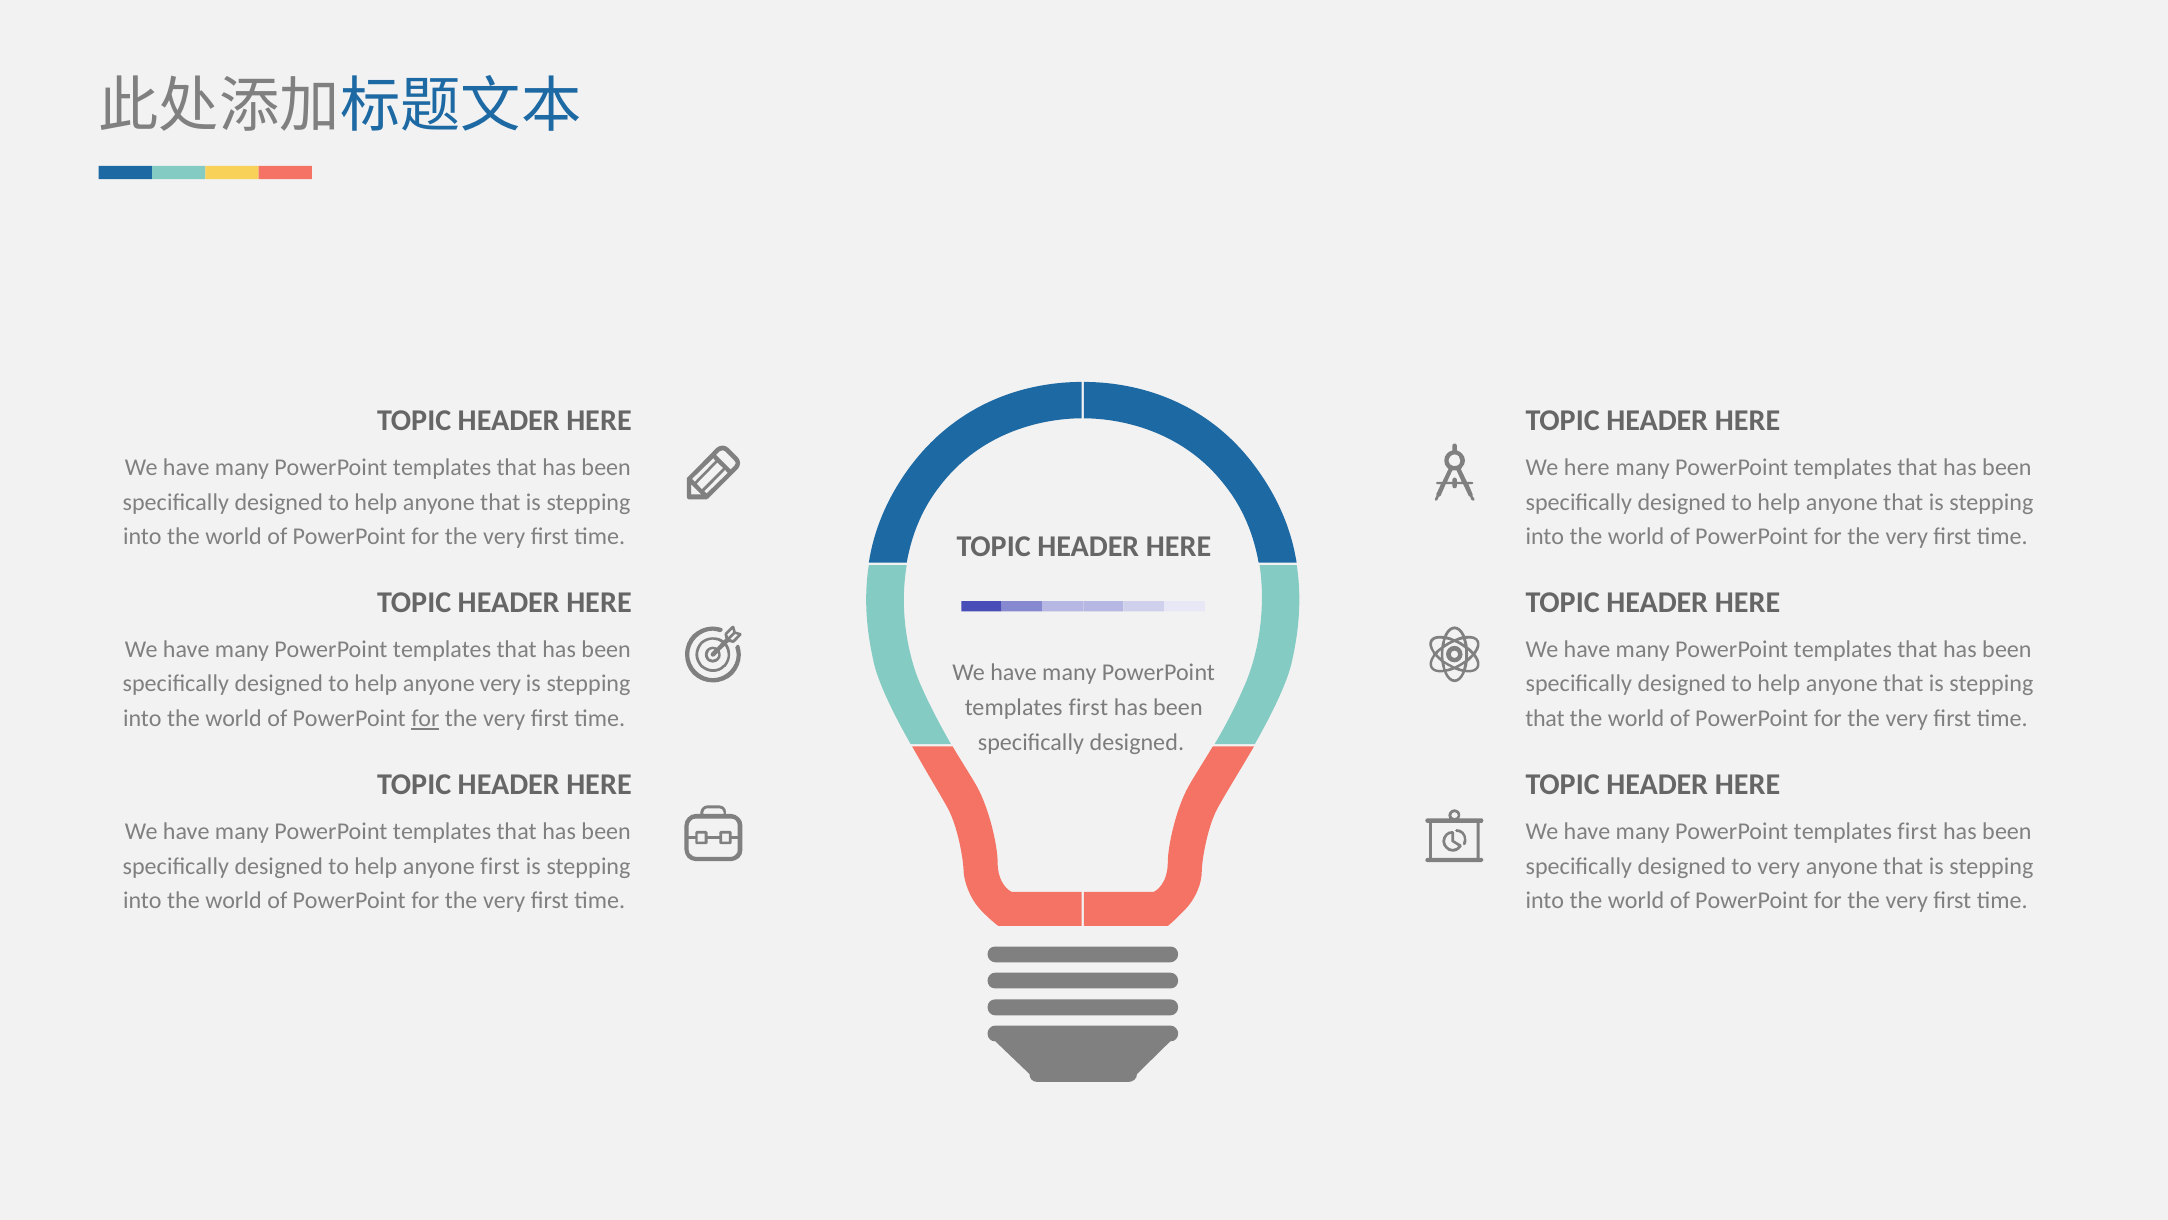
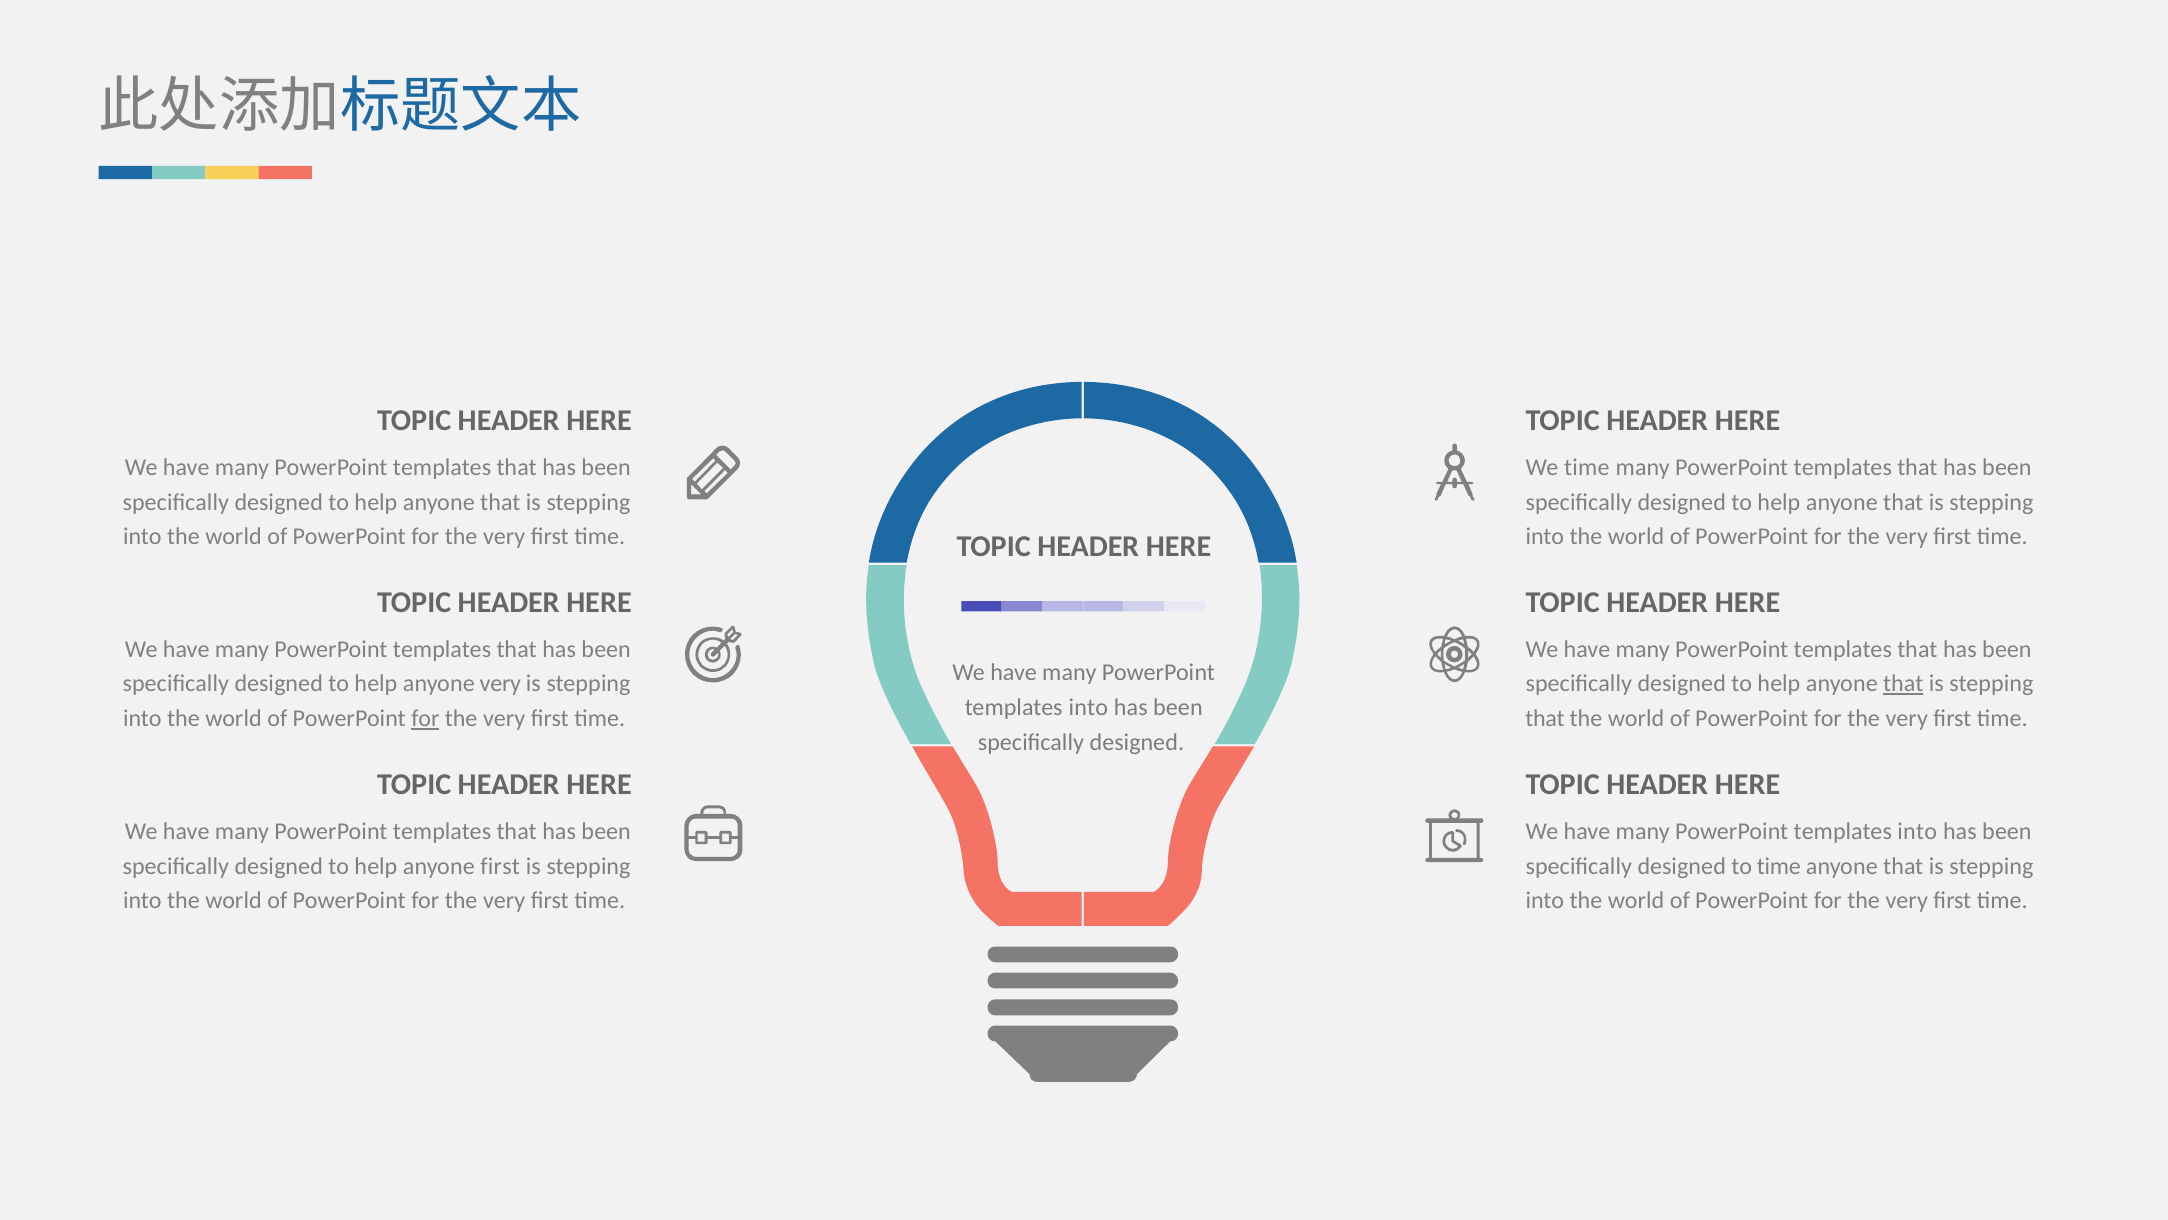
We here: here -> time (1587, 467)
that underline: none -> present (1903, 684)
first: first -> into (1088, 707)
first: first -> into (1917, 831)
to very: very -> time (1779, 866)
